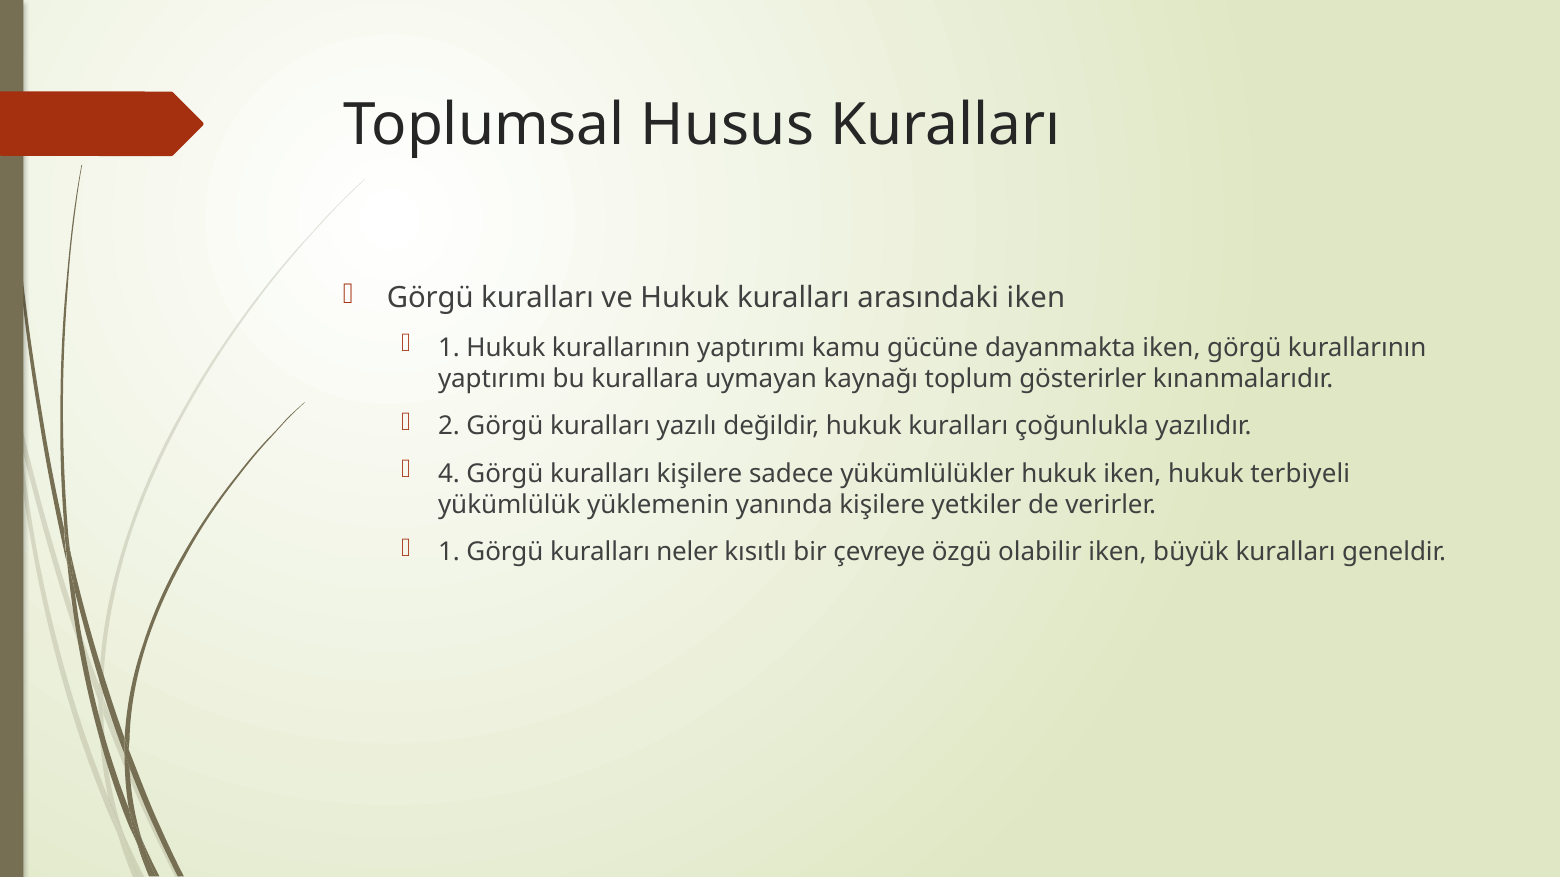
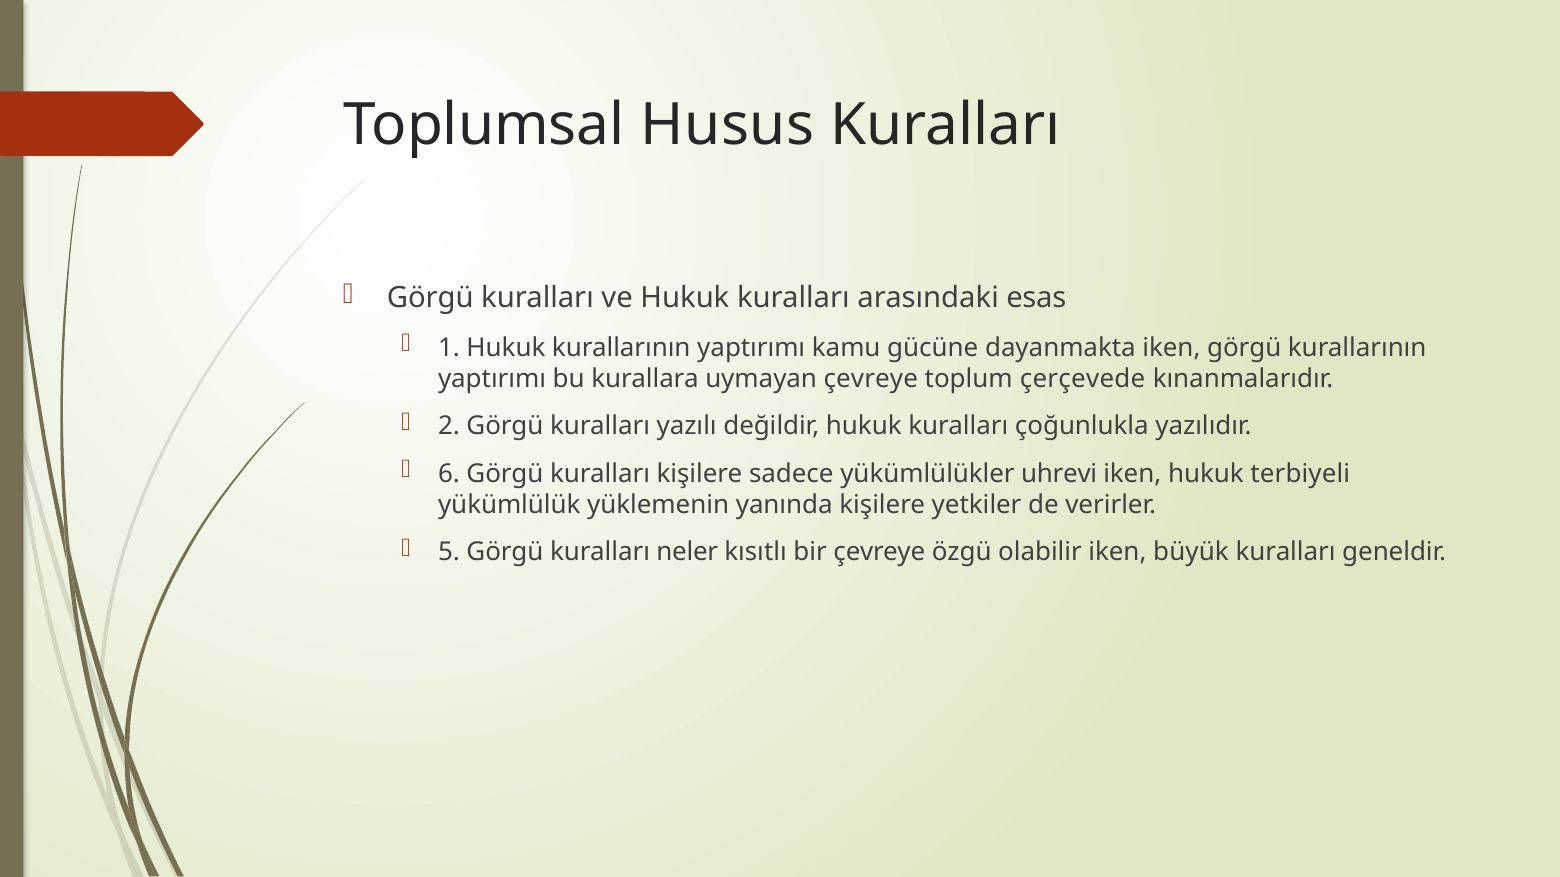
arasındaki iken: iken -> esas (1036, 298)
uymayan kaynağı: kaynağı -> çevreye (871, 379)
gösterirler: gösterirler -> çerçevede (1083, 379)
4: 4 -> 6 (449, 474)
yükümlülükler hukuk: hukuk -> uhrevi (1059, 474)
1: 1 -> 5 (449, 552)
